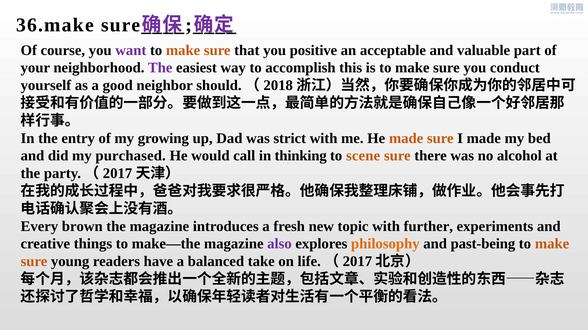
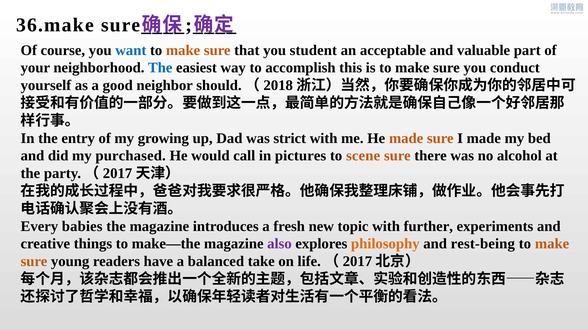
want colour: purple -> blue (131, 50)
positive: positive -> student (313, 50)
The colour: purple -> blue (160, 68)
thinking: thinking -> pictures (301, 156)
brown: brown -> babies (82, 227)
past-being: past-being -> rest-being (483, 244)
